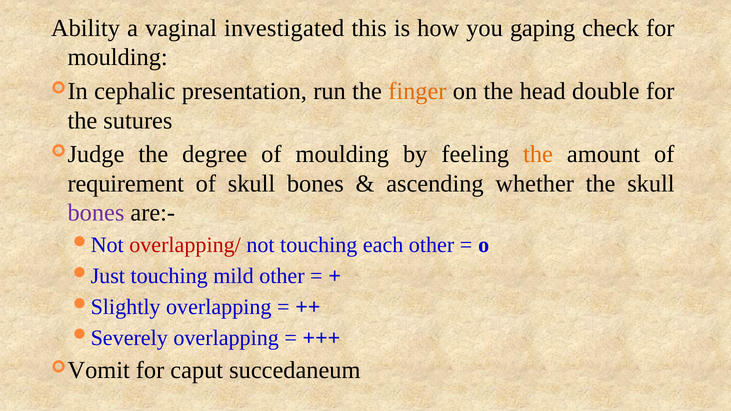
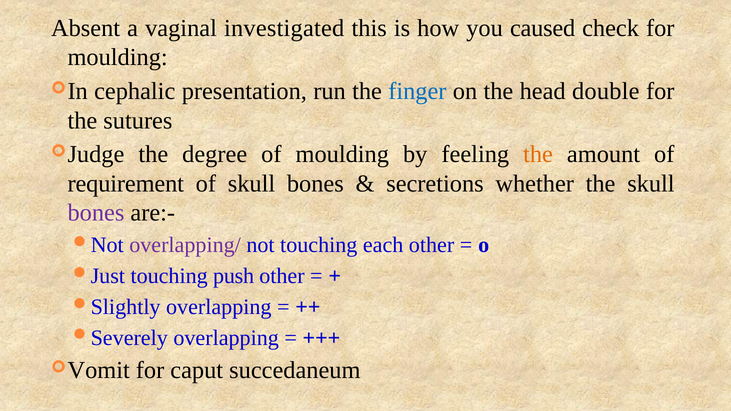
Ability: Ability -> Absent (86, 28)
gaping: gaping -> caused (543, 28)
finger colour: orange -> blue (417, 91)
ascending: ascending -> secretions (435, 184)
overlapping/ colour: red -> purple (185, 245)
mild: mild -> push (234, 276)
